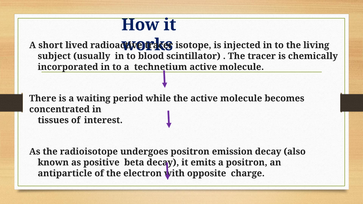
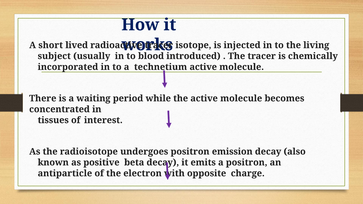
scintillator: scintillator -> introduced (193, 56)
